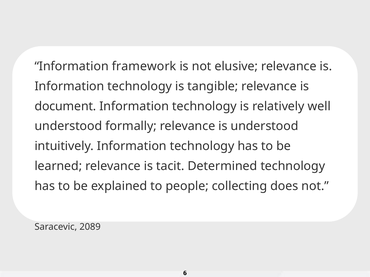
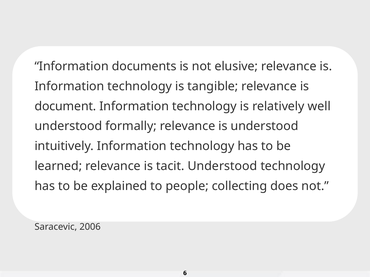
framework: framework -> documents (144, 66)
tacit Determined: Determined -> Understood (222, 166)
2089: 2089 -> 2006 (90, 227)
